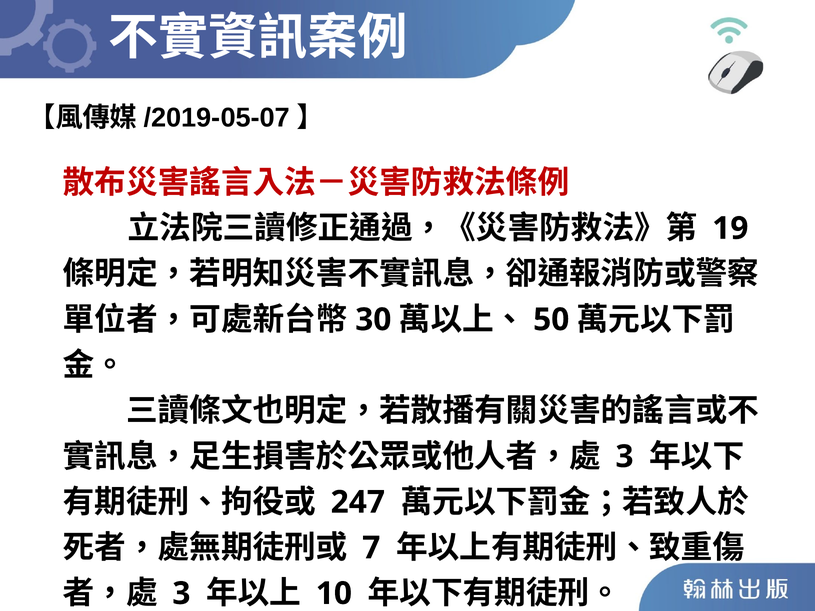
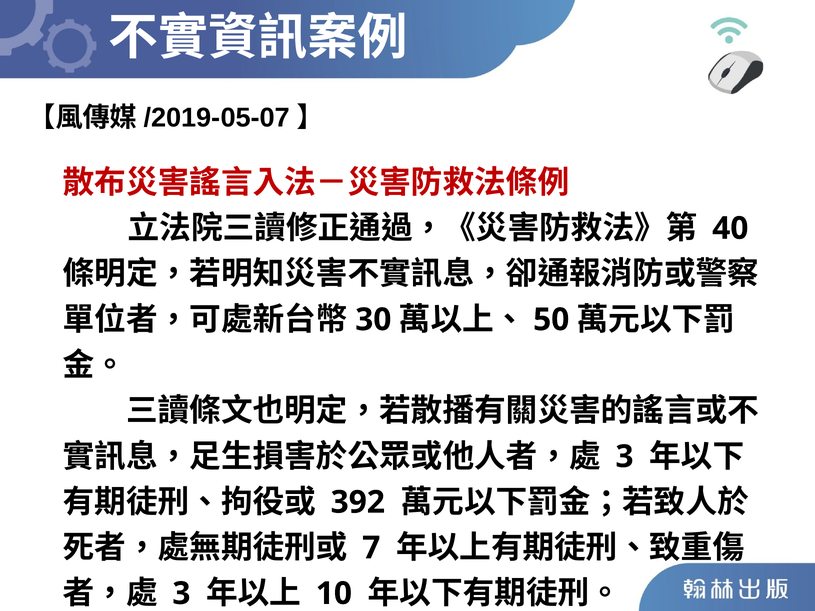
19: 19 -> 40 (730, 228)
247: 247 -> 392 (358, 502)
